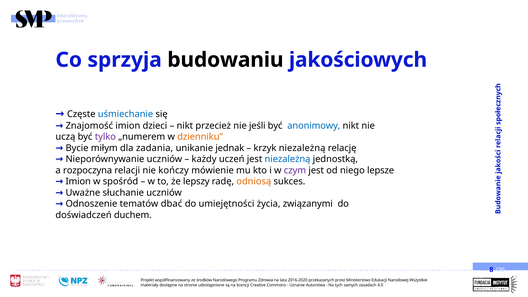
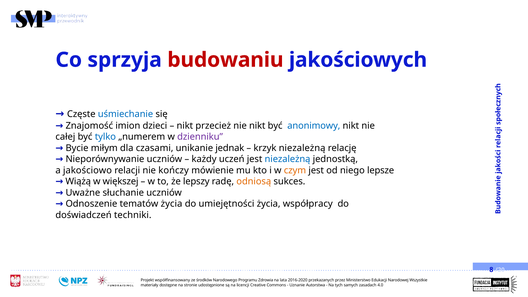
budowaniu colour: black -> red (225, 60)
nie jeśli: jeśli -> nikt (257, 126)
uczą: uczą -> całej (65, 137)
tylko colour: purple -> blue (105, 137)
dzienniku colour: orange -> purple (200, 137)
zadania: zadania -> czasami (155, 148)
rozpoczyna: rozpoczyna -> jakościowo (88, 170)
czym colour: purple -> orange (295, 170)
Imion: Imion -> Wiążą (78, 182)
spośród: spośród -> większej (121, 182)
tematów dbać: dbać -> życia (172, 204)
związanymi: związanymi -> współpracy (308, 204)
duchem: duchem -> techniki (133, 215)
